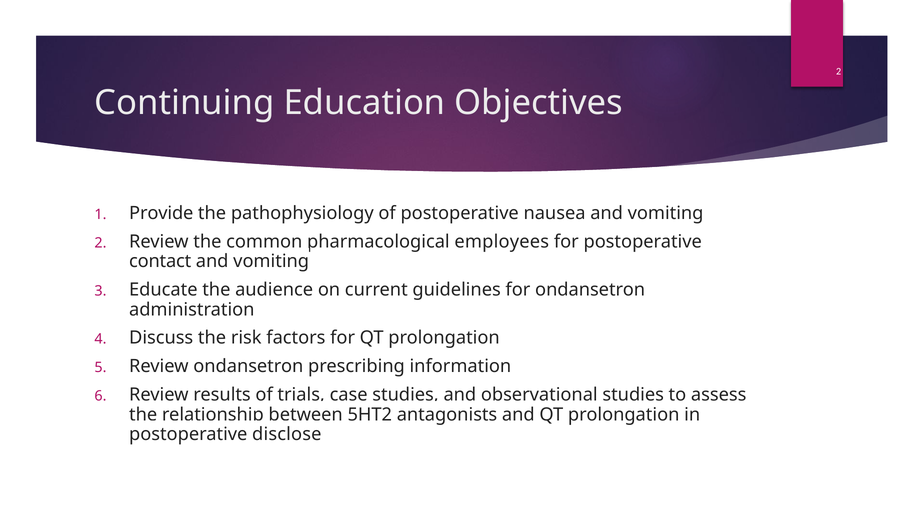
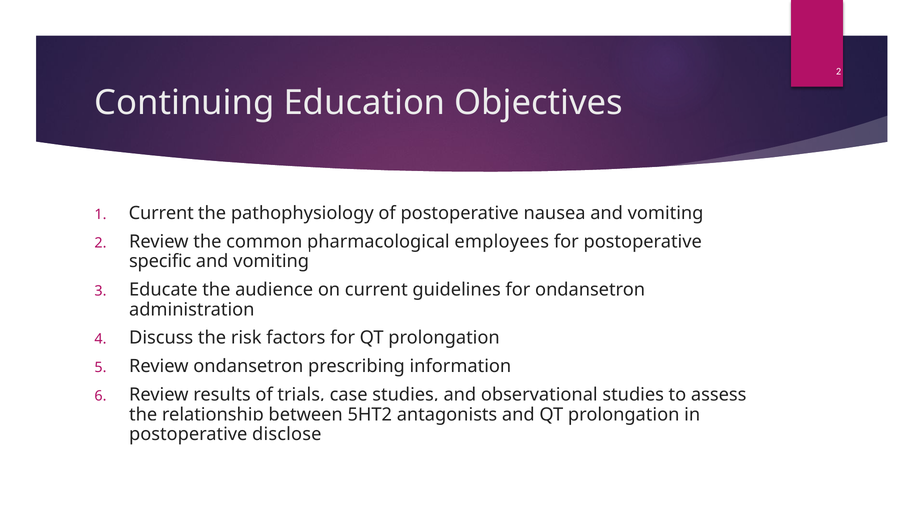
Provide: Provide -> Current (161, 213)
contact: contact -> specific (160, 261)
